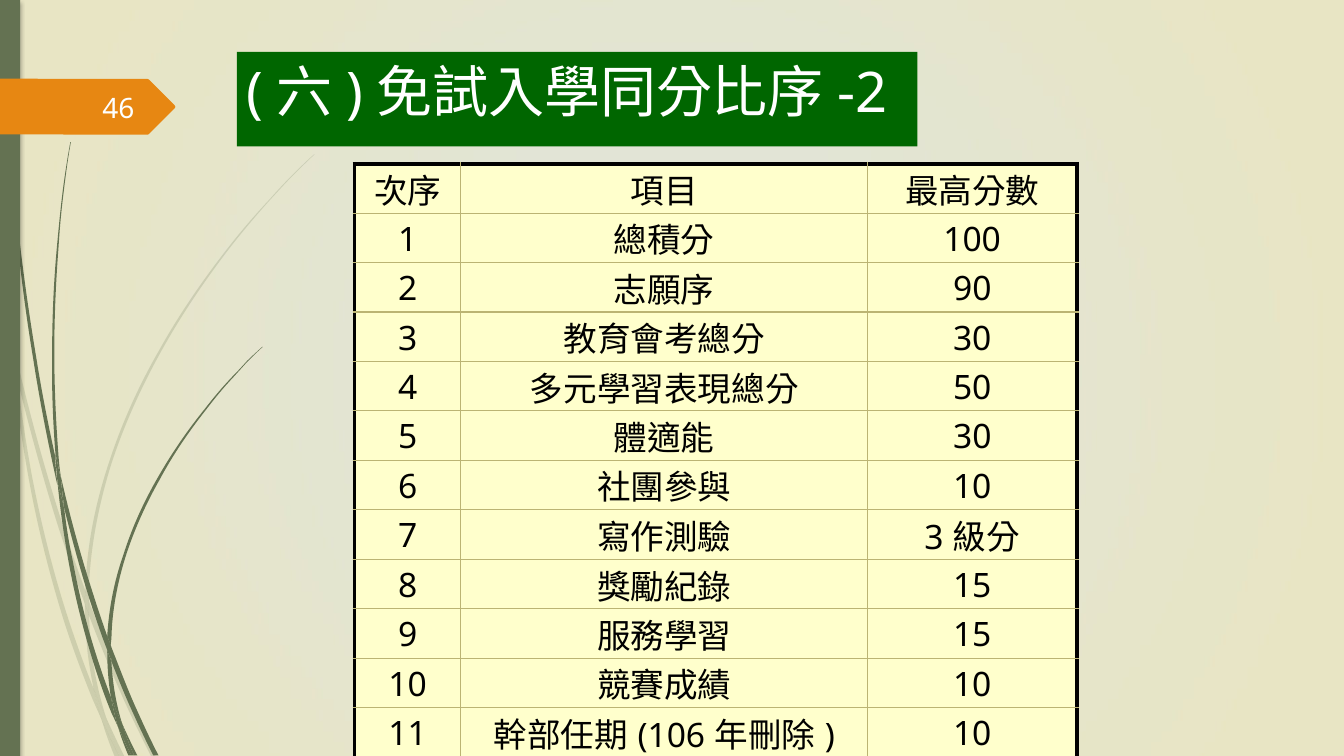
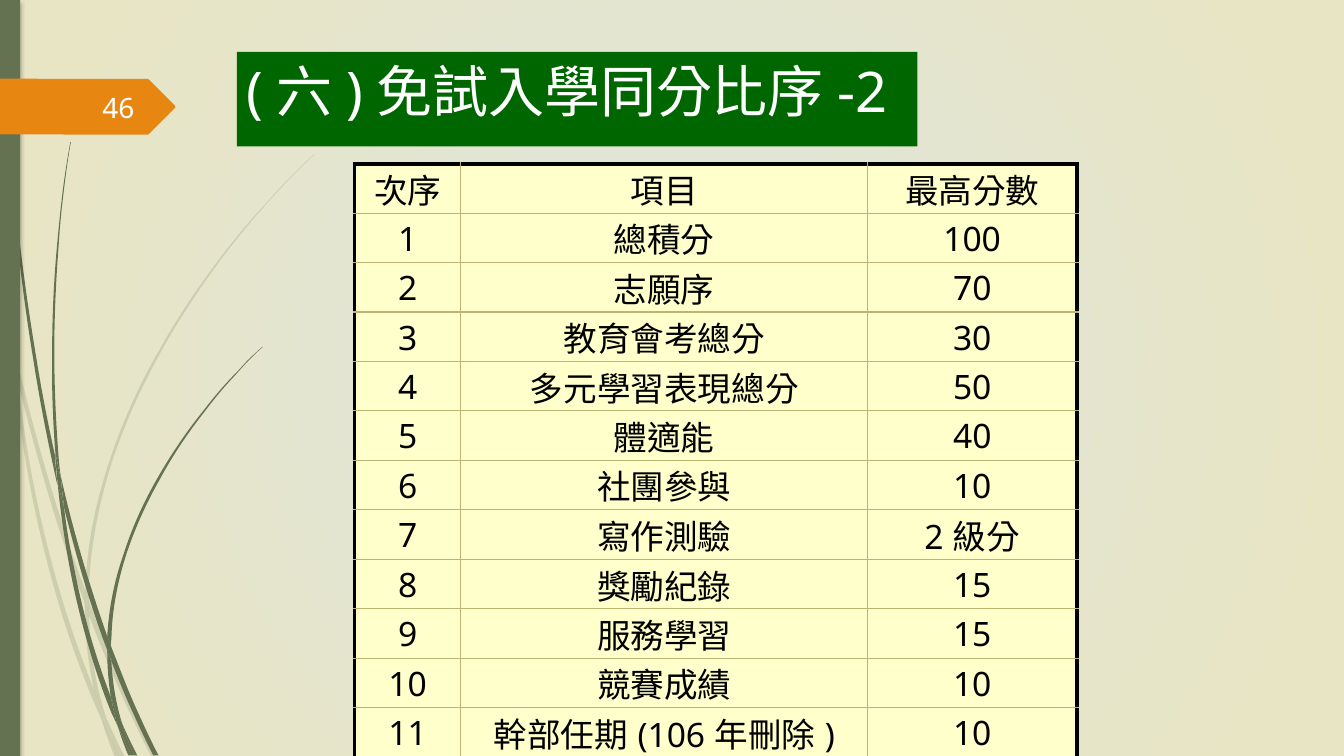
90: 90 -> 70 (972, 290)
30: 30 -> 40 (972, 438)
3: 3 -> 2 (934, 538)
